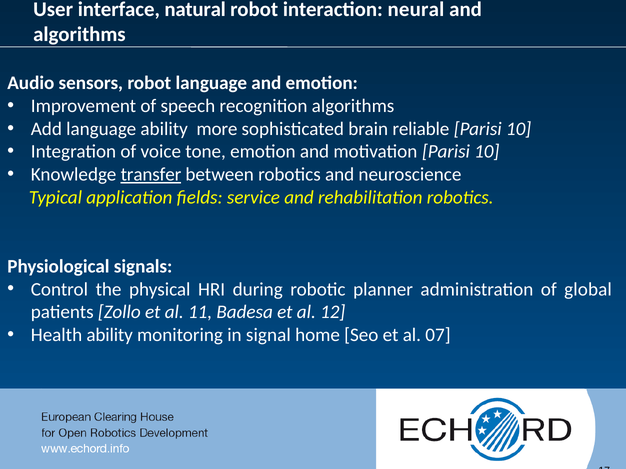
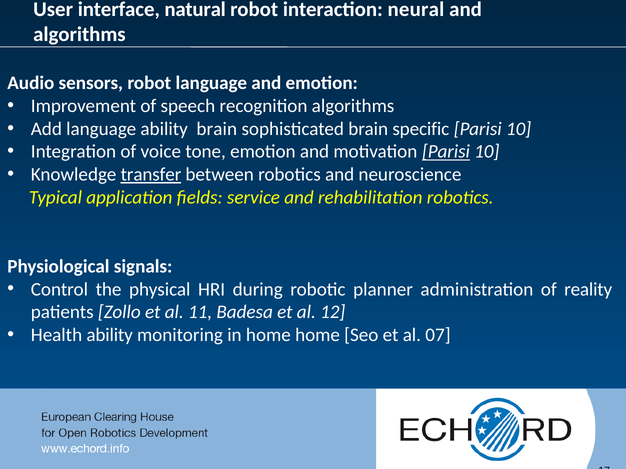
ability more: more -> brain (217, 129)
reliable: reliable -> specific (421, 129)
Parisi underline: none -> present (446, 152)
global: global -> reality (588, 290)
in signal: signal -> home (268, 335)
